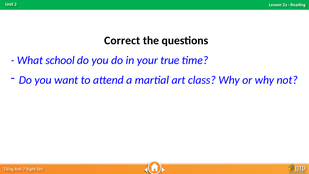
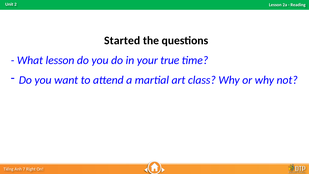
Correct: Correct -> Started (122, 40)
What school: school -> lesson (60, 60)
